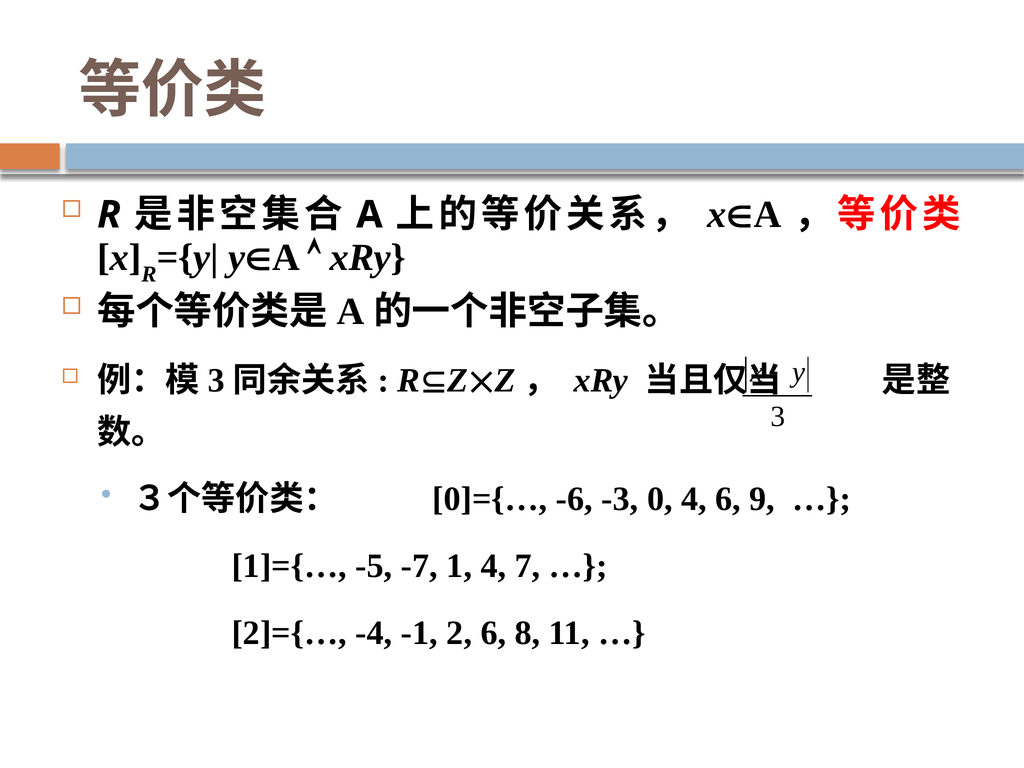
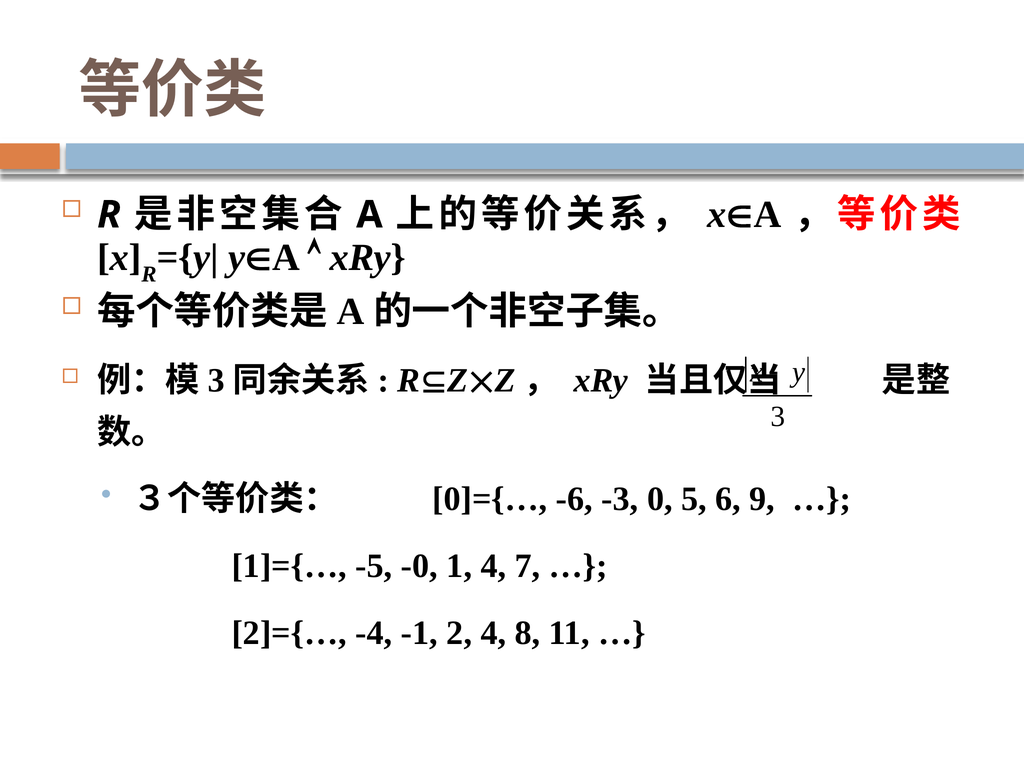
0 4: 4 -> 5 (694, 499)
-7: -7 -> -0 (419, 566)
2 6: 6 -> 4 (493, 633)
